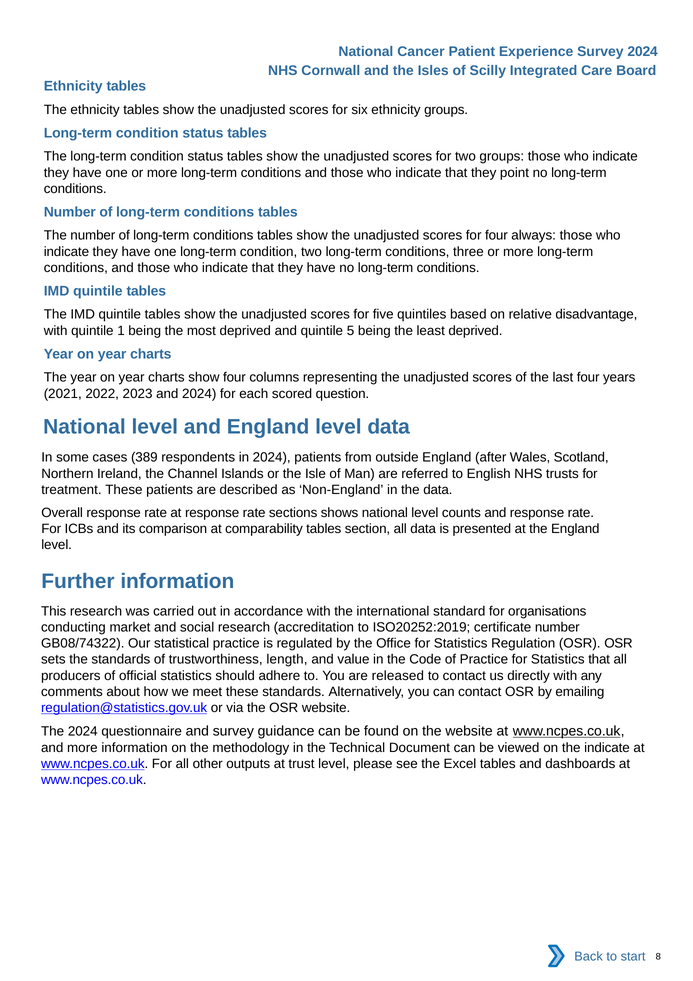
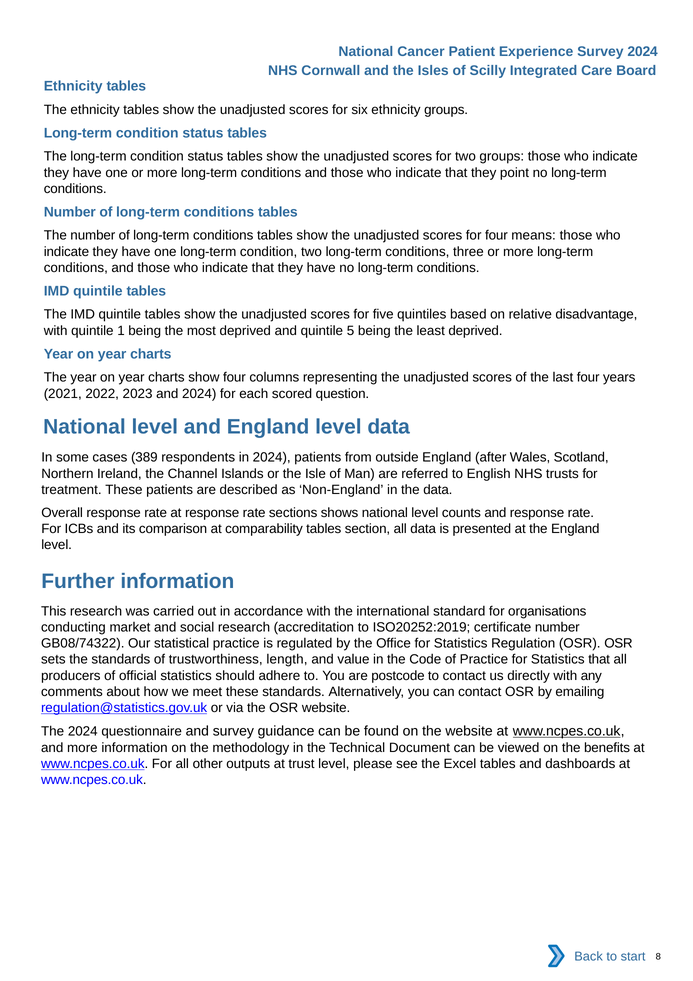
always: always -> means (534, 235)
released: released -> postcode (398, 675)
the indicate: indicate -> benefits (607, 747)
